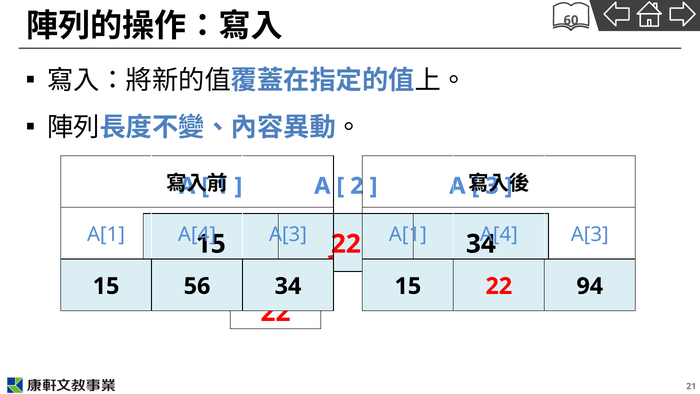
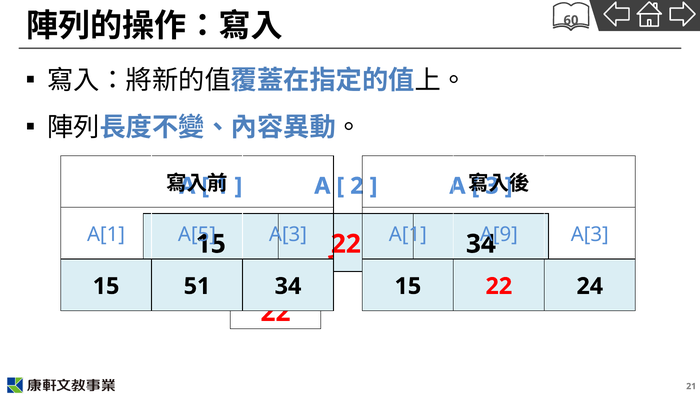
A[4: A[4 -> A[5 (197, 234)
A[4: A[4 -> A[9 (499, 234)
56: 56 -> 51 (197, 286)
94: 94 -> 24 (590, 286)
